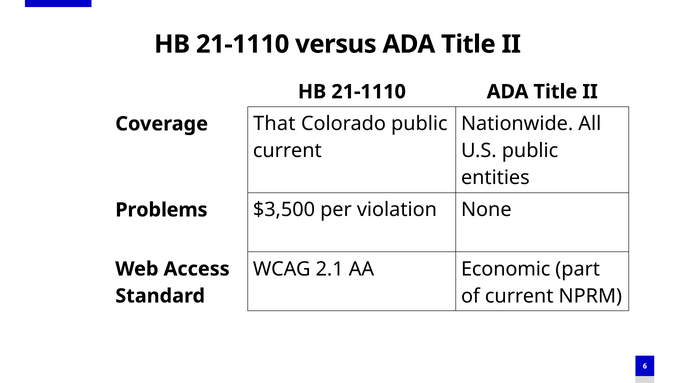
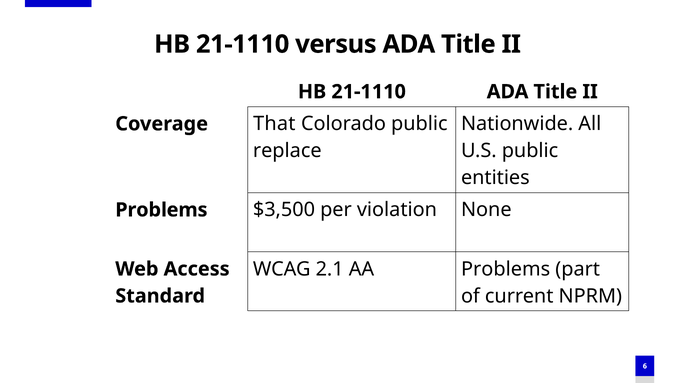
current: current -> replace (287, 151)
AA Economic: Economic -> Problems (506, 269)
